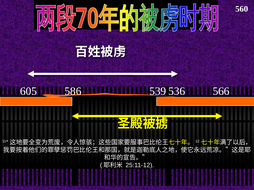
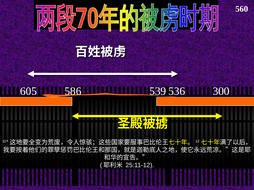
566: 566 -> 300 (221, 91)
